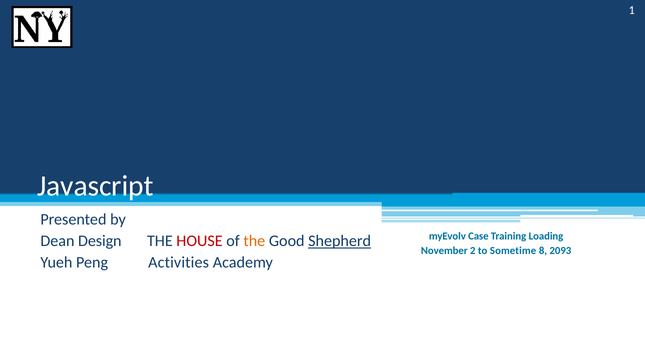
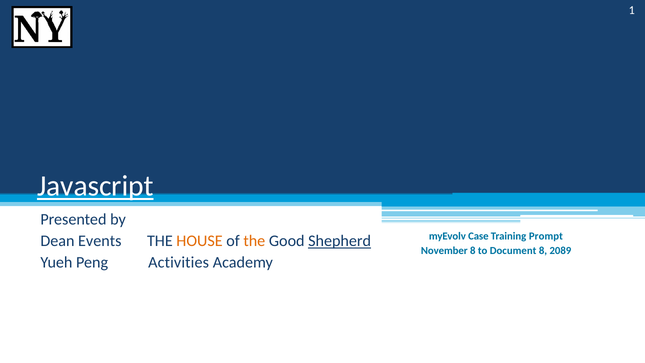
Javascript underline: none -> present (95, 186)
Loading: Loading -> Prompt (546, 236)
Design: Design -> Events (100, 241)
HOUSE colour: red -> orange (200, 241)
November 2: 2 -> 8 (473, 251)
Sometime: Sometime -> Document (513, 251)
2093: 2093 -> 2089 (560, 251)
